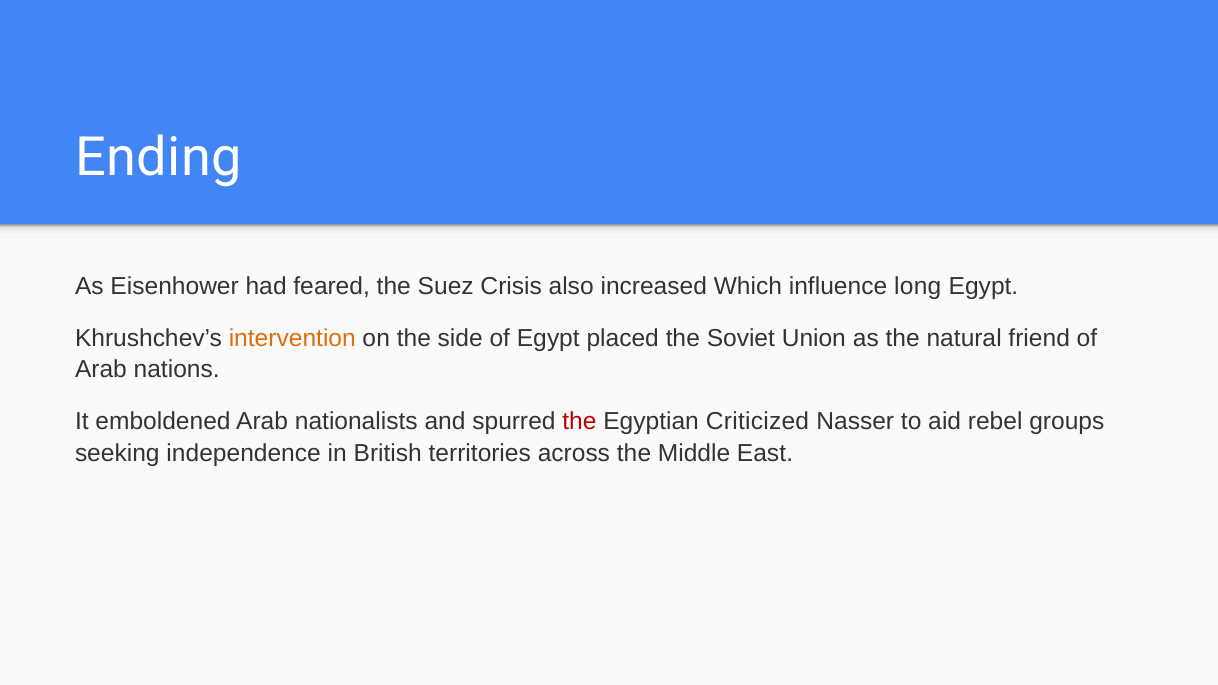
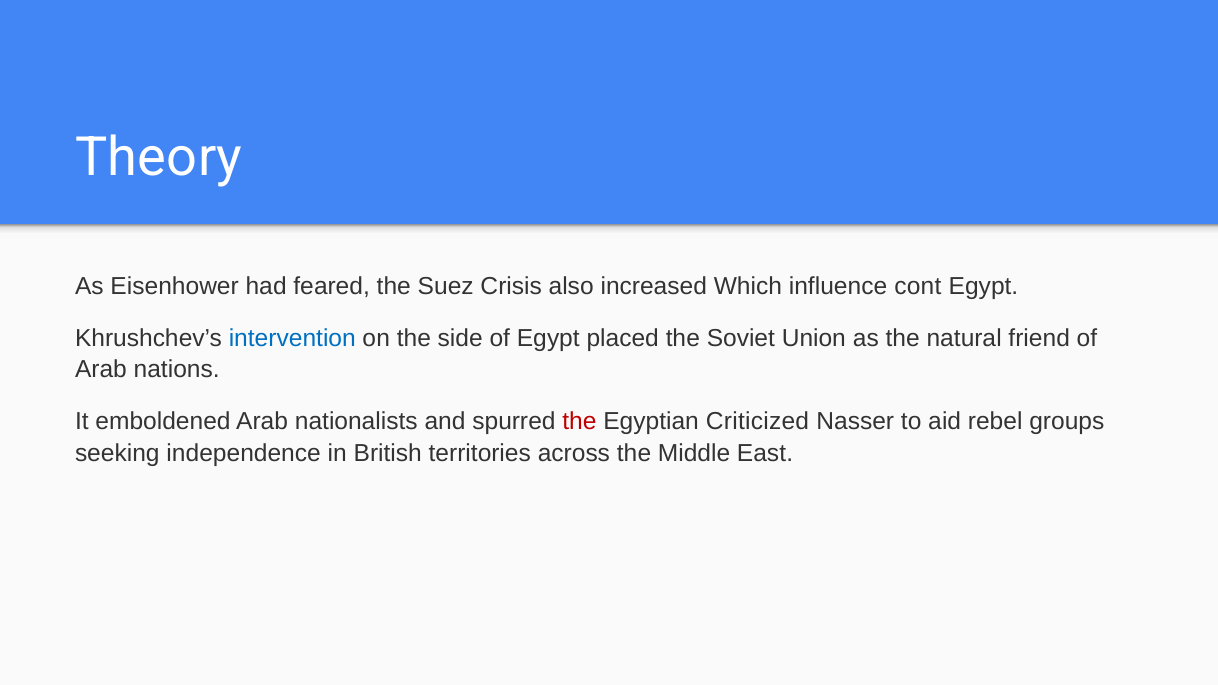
Ending: Ending -> Theory (159, 157)
long: long -> cont (918, 286)
intervention colour: orange -> blue (292, 338)
